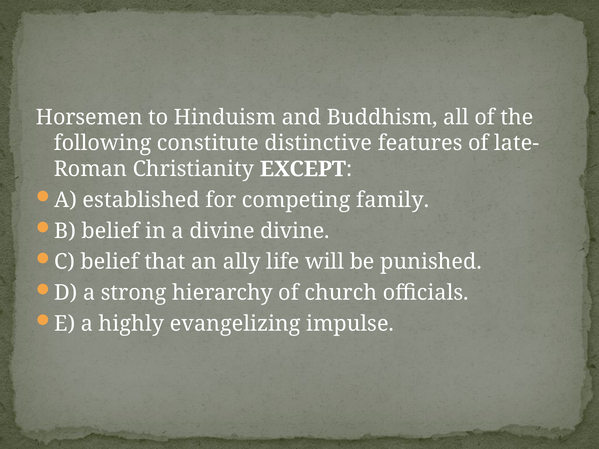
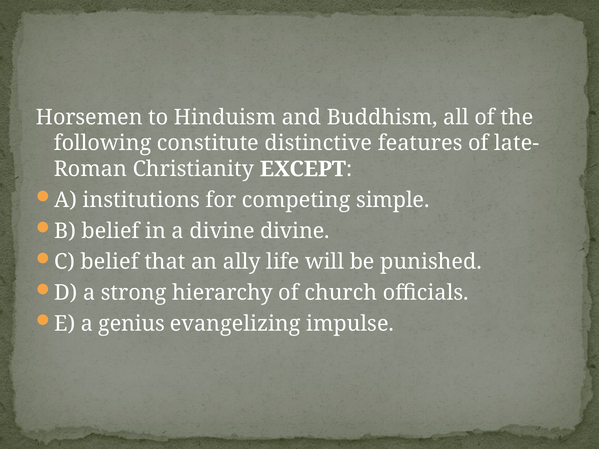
established: established -> institutions (141, 200)
family: family -> simple (393, 200)
highly: highly -> genius (132, 324)
